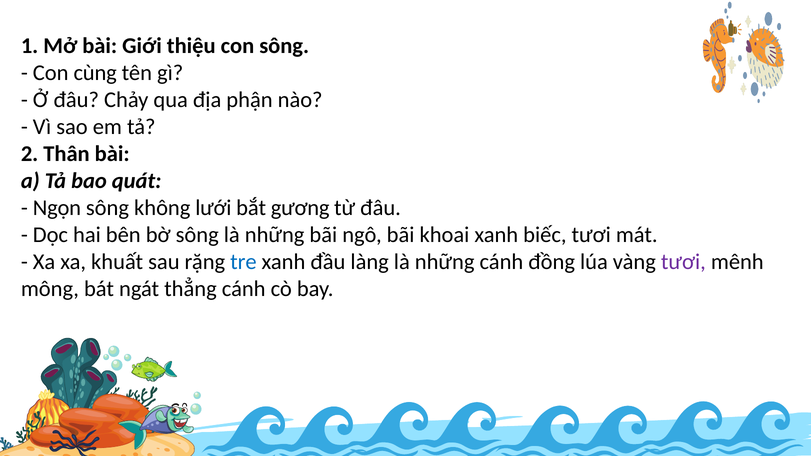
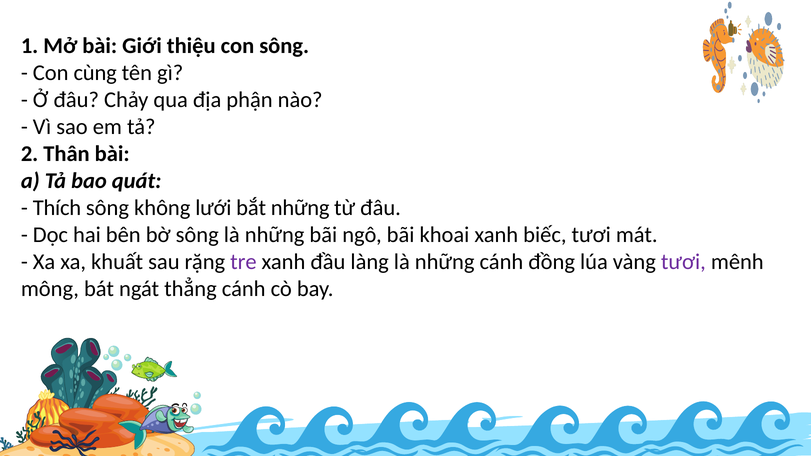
Ngọn: Ngọn -> Thích (57, 208)
bắt gương: gương -> những (300, 208)
tre colour: blue -> purple (243, 262)
